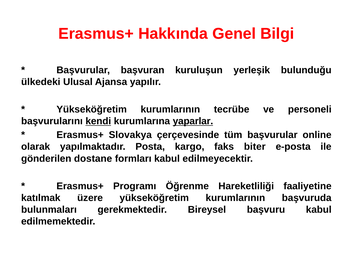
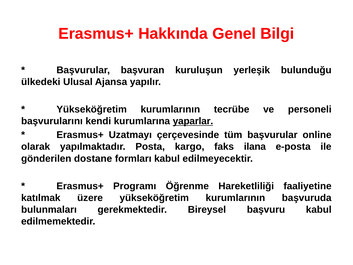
kendi underline: present -> none (98, 121)
Slovakya: Slovakya -> Uzatmayı (130, 135)
biter: biter -> ilana (255, 147)
